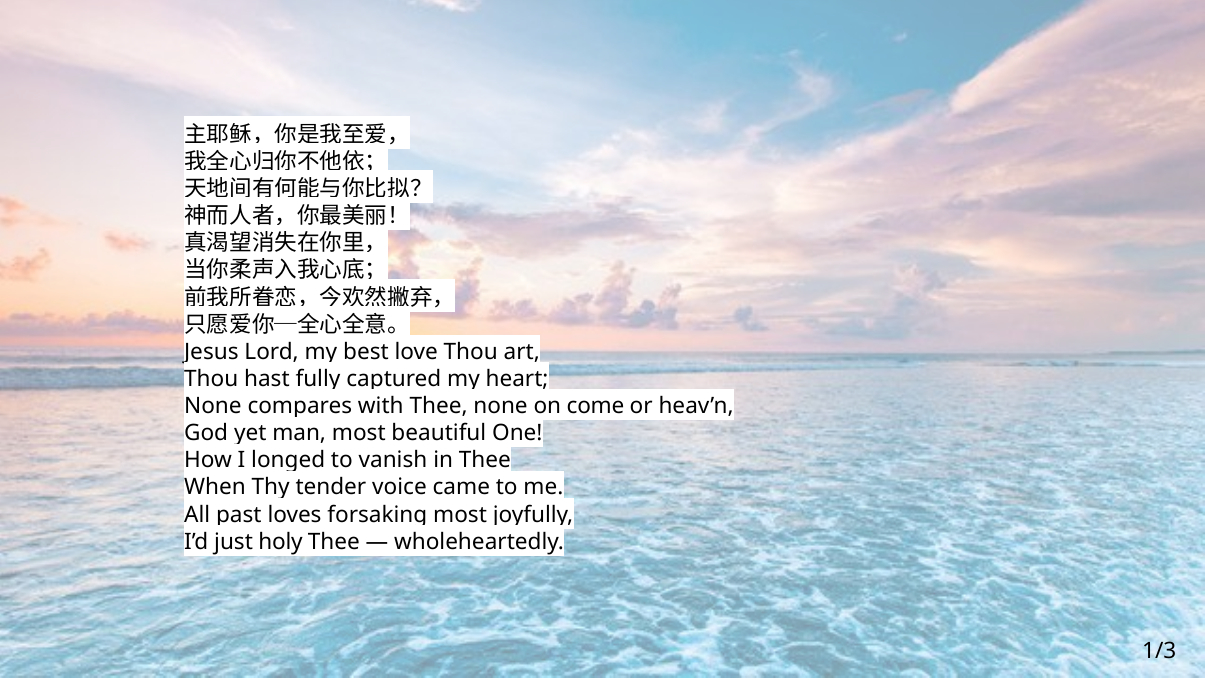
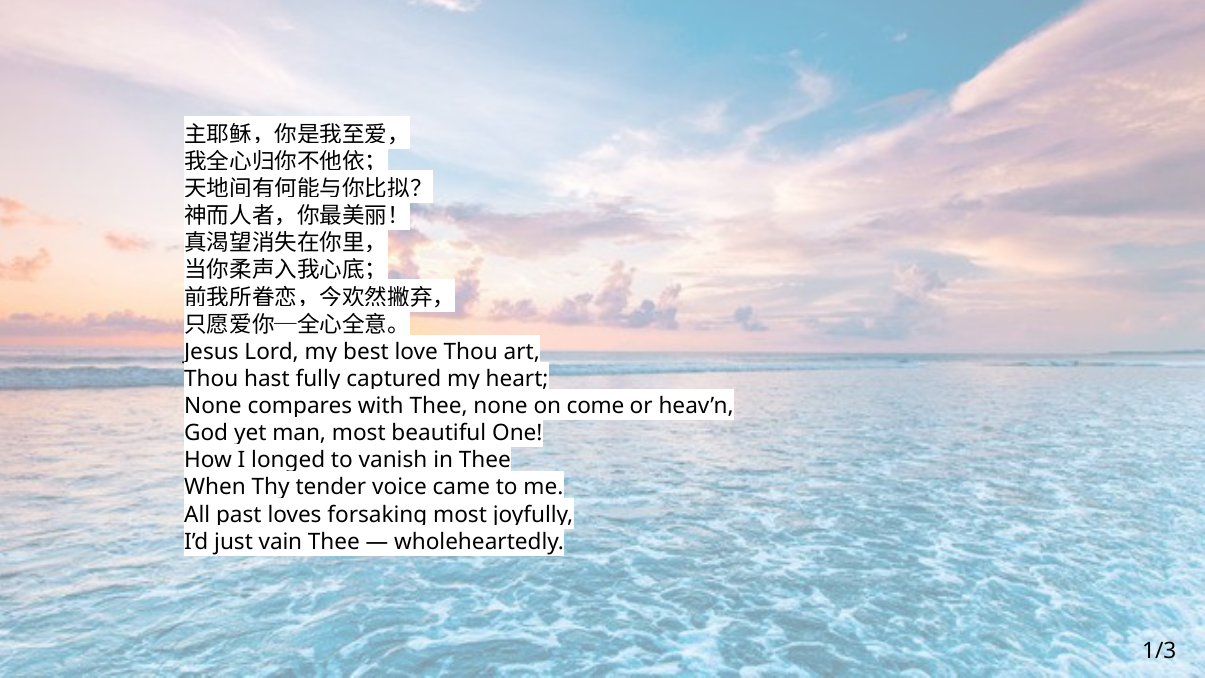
holy: holy -> vain (280, 542)
